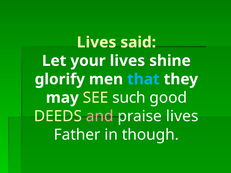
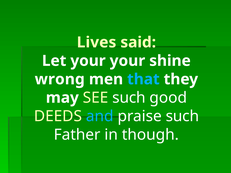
your lives: lives -> your (127, 61)
glorify: glorify -> wrong (60, 79)
and colour: pink -> light blue (100, 116)
praise lives: lives -> such (182, 116)
